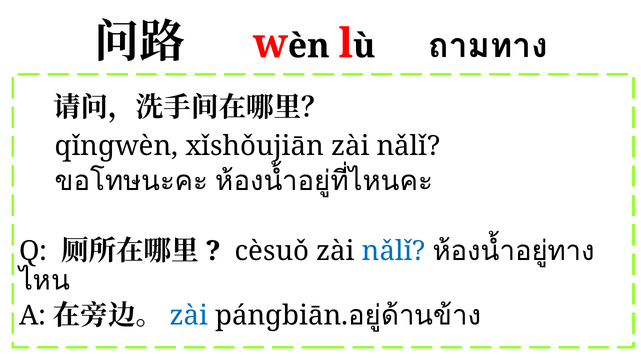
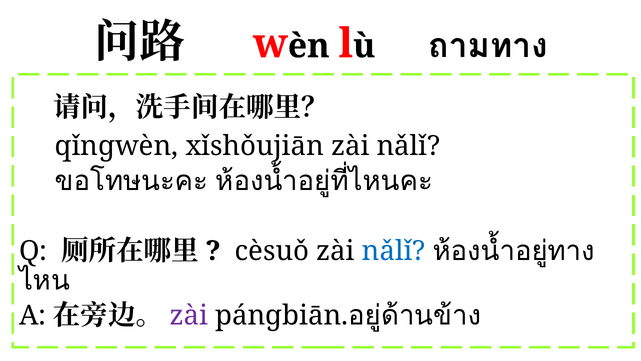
zài colour: blue -> purple (189, 315)
